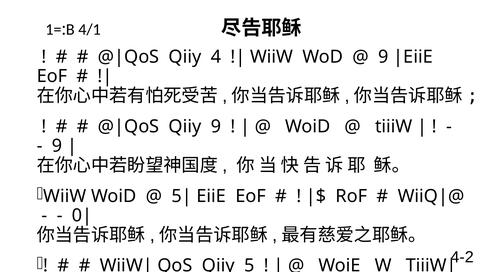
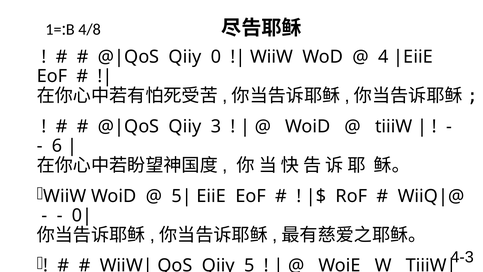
4/1: 4/1 -> 4/8 (90, 30)
4: 4 -> 0 (216, 57)
9: 9 -> 4 (383, 57)
Qiiy 9: 9 -> 3 (216, 126)
9: 9 -> 6 (57, 146)
4-2: 4-2 -> 4-3 (462, 257)
